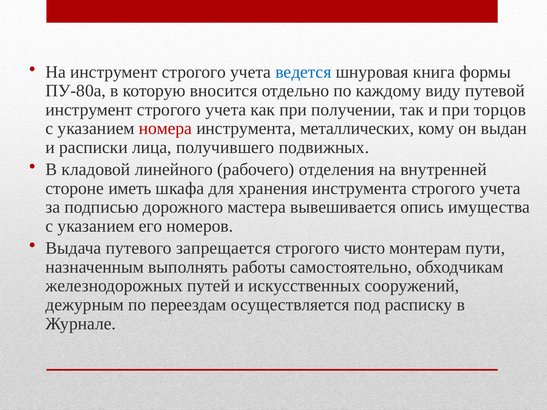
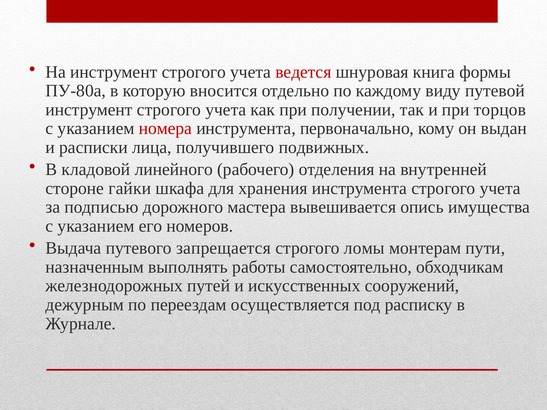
ведется colour: blue -> red (303, 72)
металлических: металлических -> первоначально (357, 129)
иметь: иметь -> гайки (130, 188)
чисто: чисто -> ломы (364, 248)
